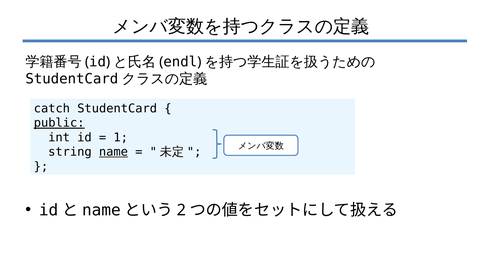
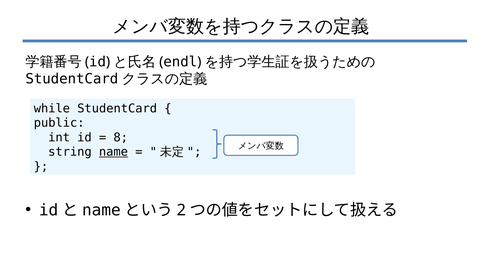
catch: catch -> while (52, 109)
public underline: present -> none (59, 123)
1: 1 -> 8 (121, 138)
